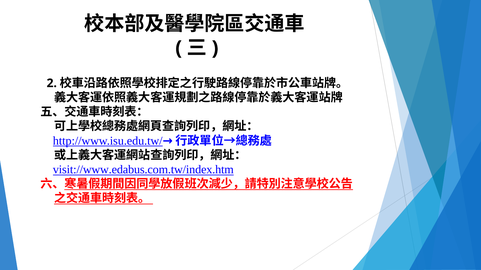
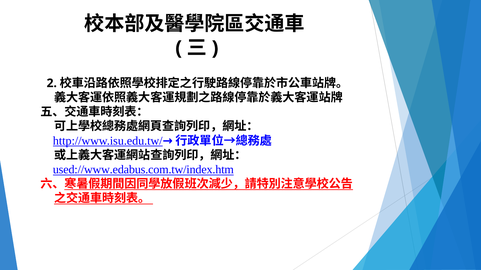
visit://www.edabus.com.tw/index.htm: visit://www.edabus.com.tw/index.htm -> used://www.edabus.com.tw/index.htm (143, 170)
